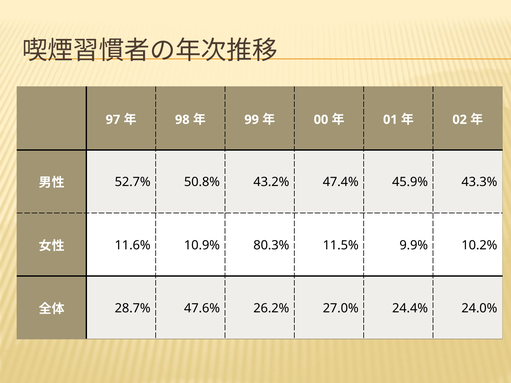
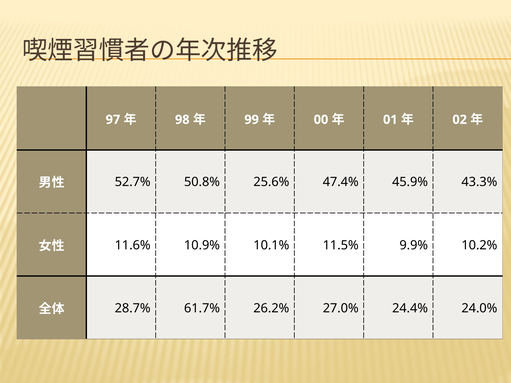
43.2%: 43.2% -> 25.6% (271, 182)
80.3%: 80.3% -> 10.1% (271, 245)
47.6%: 47.6% -> 61.7% (202, 308)
